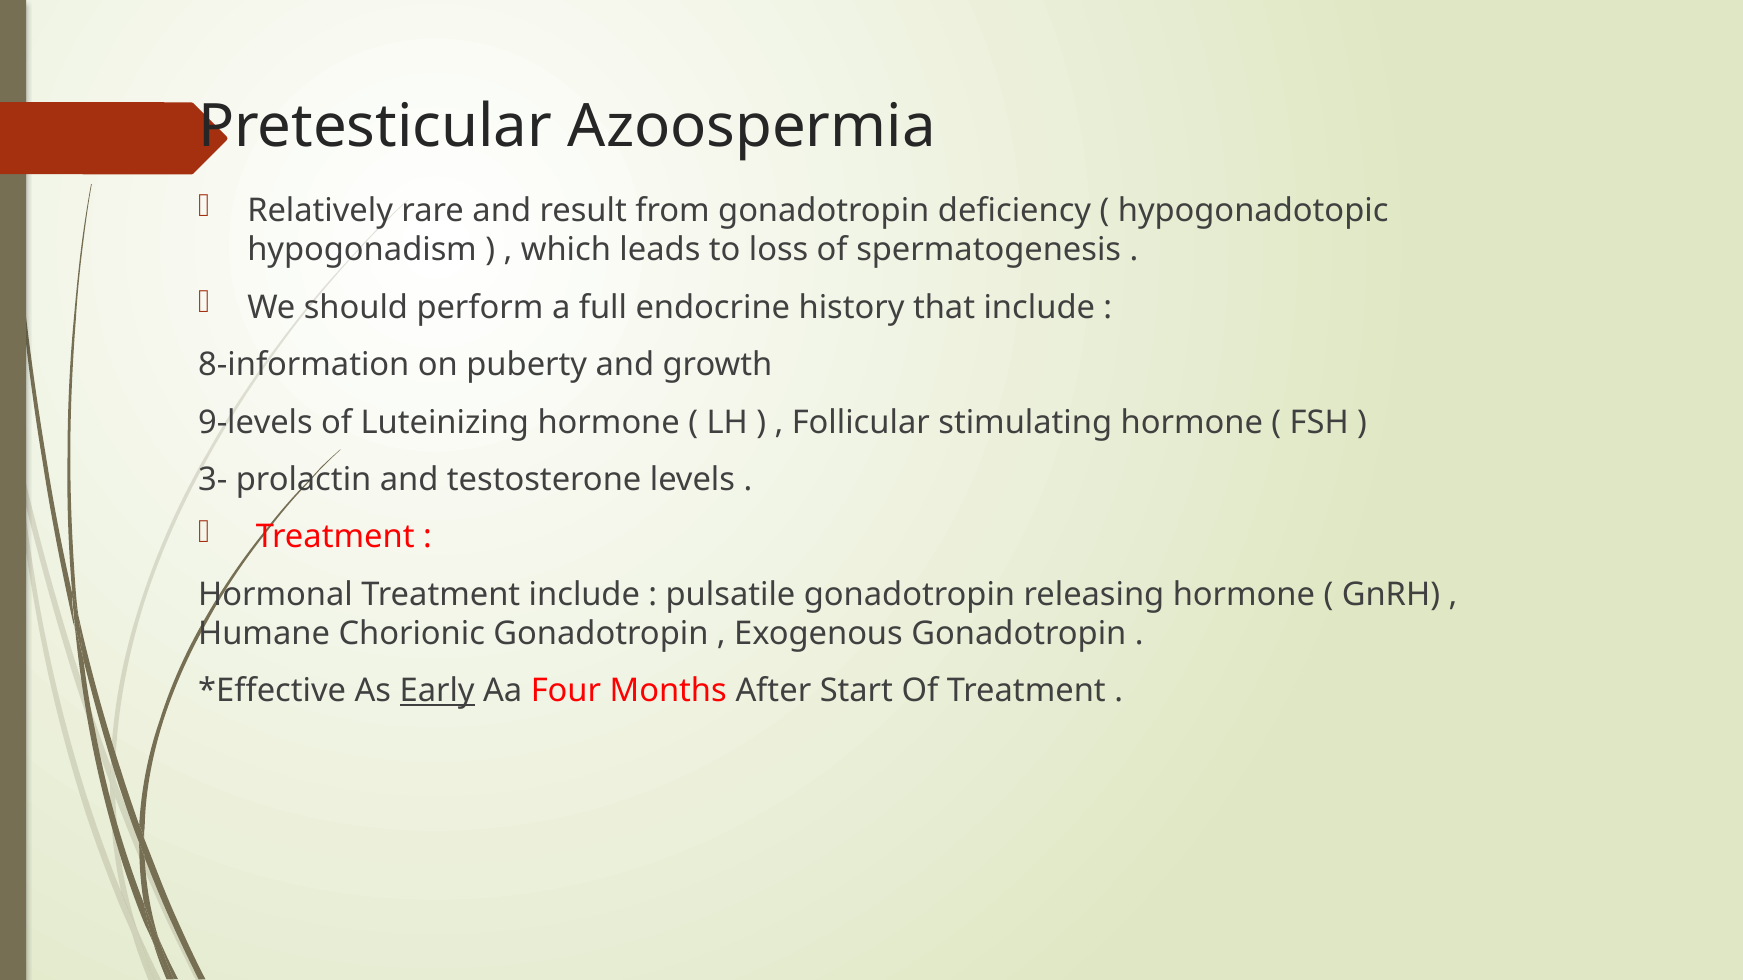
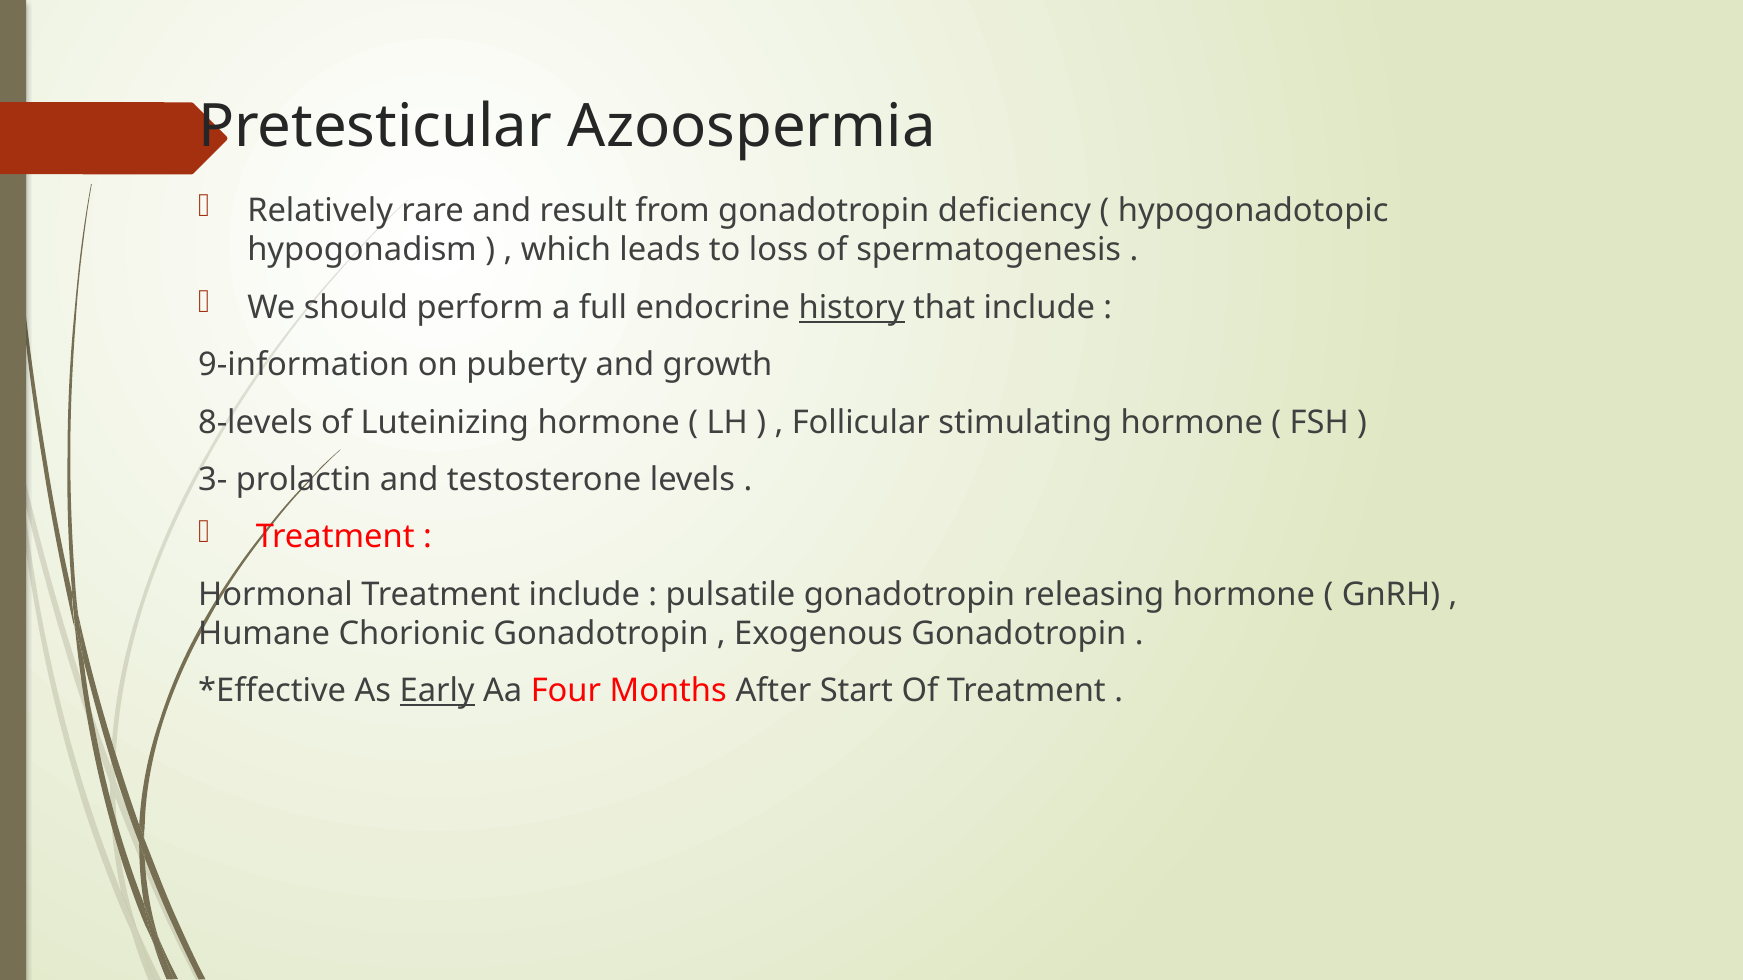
history underline: none -> present (852, 308)
8-information: 8-information -> 9-information (304, 365)
9-levels: 9-levels -> 8-levels (255, 422)
